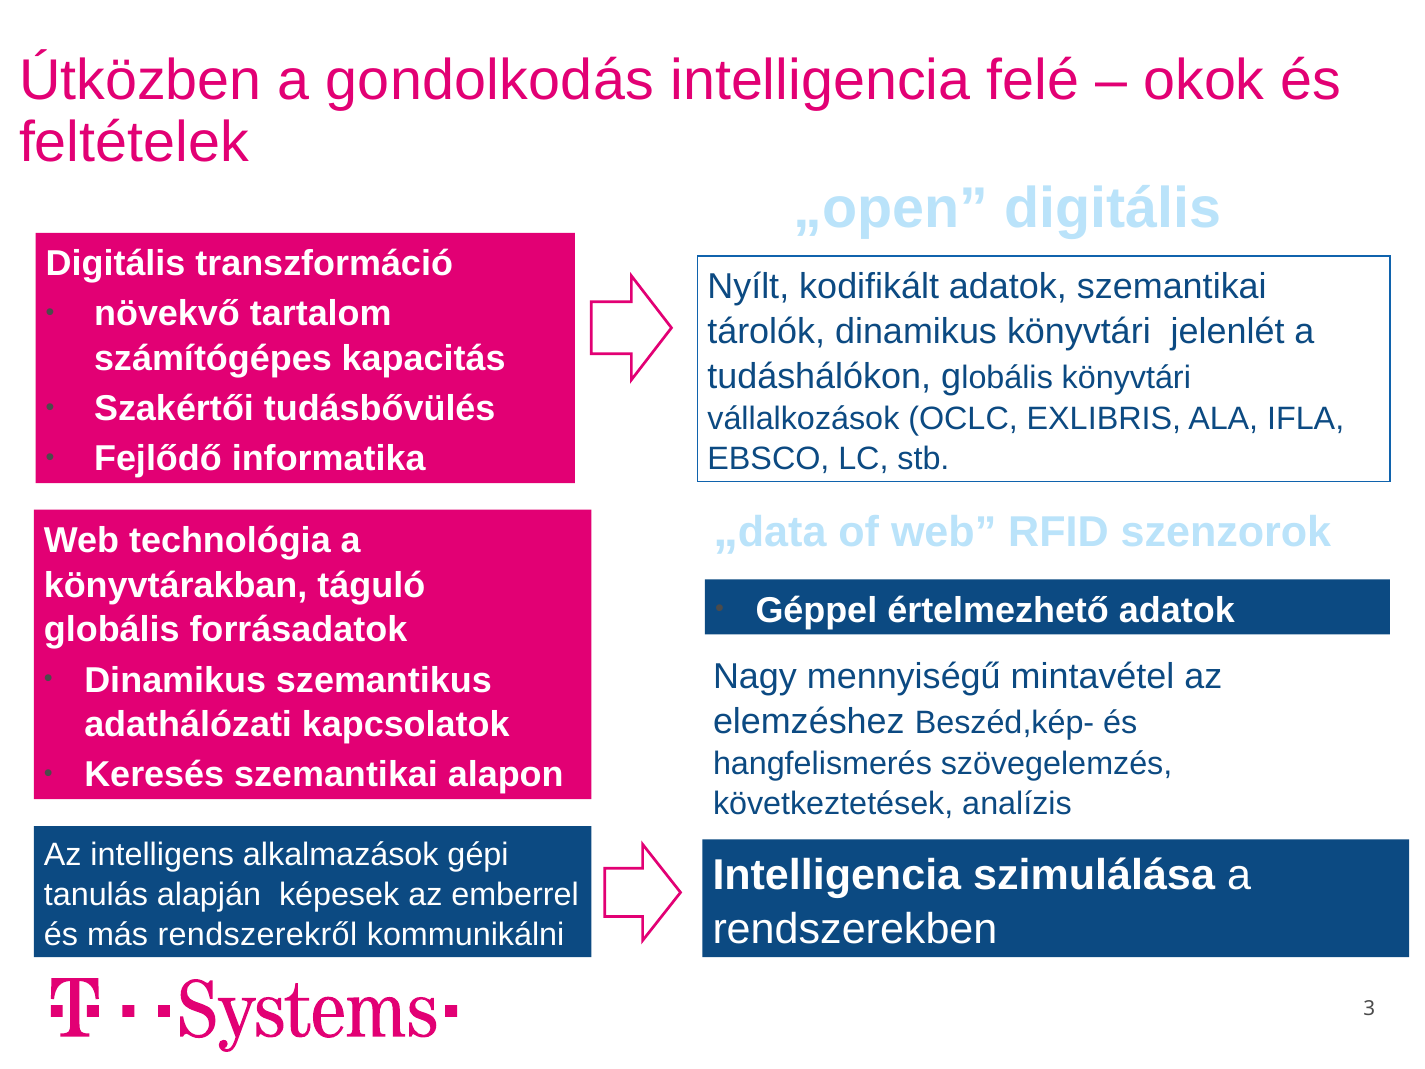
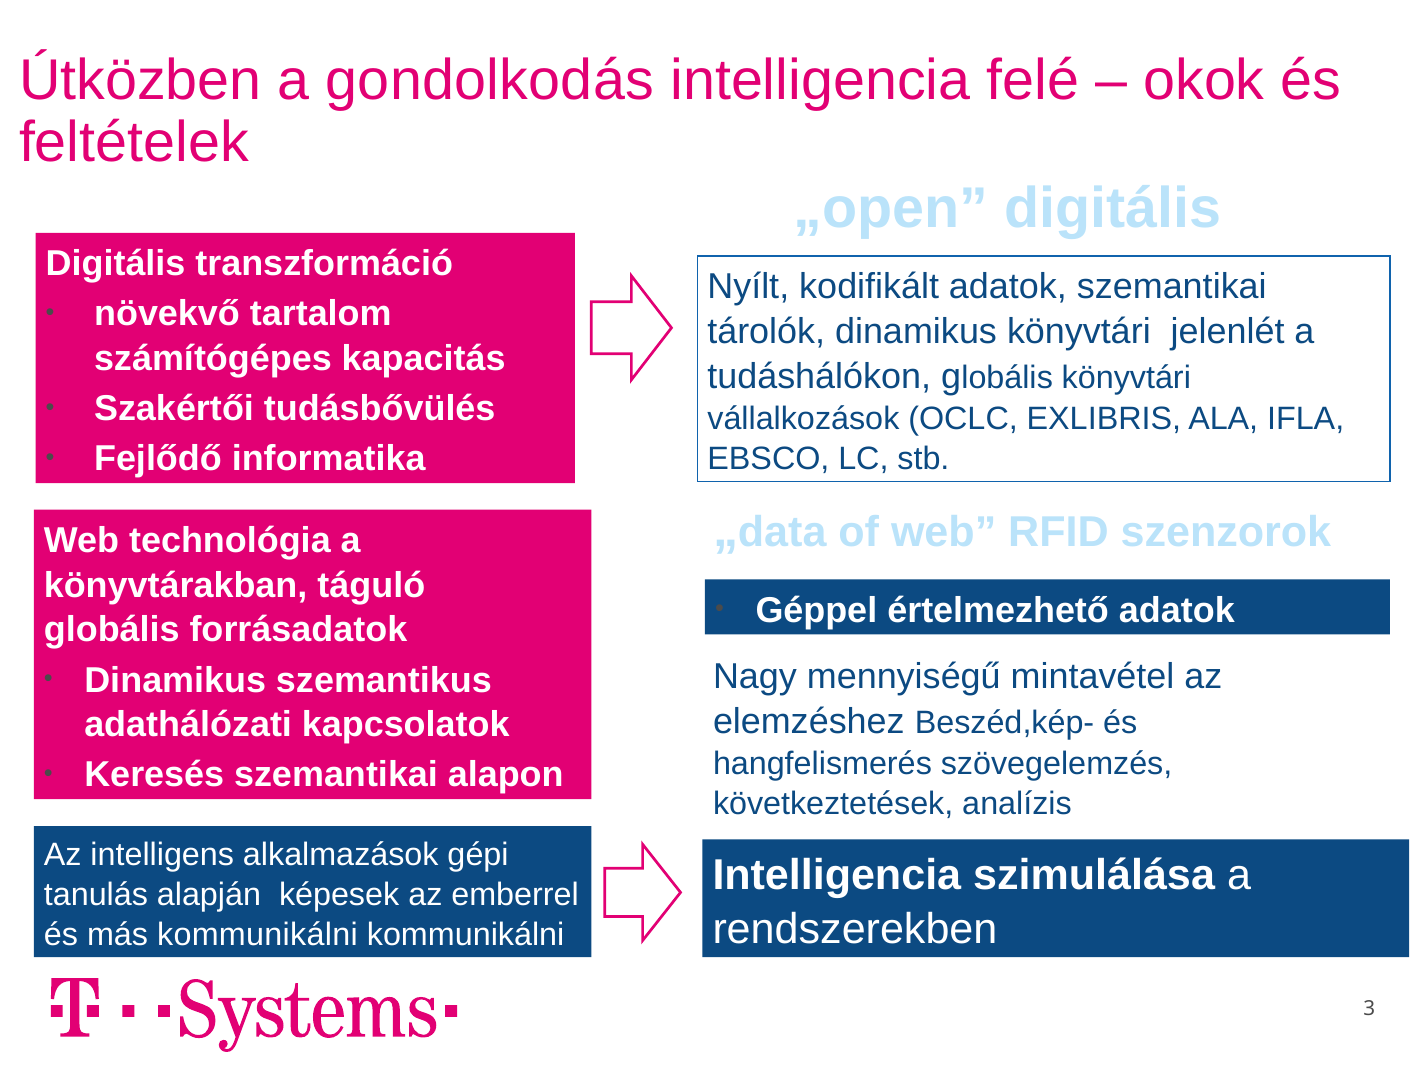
más rendszerekről: rendszerekről -> kommunikálni (257, 935)
